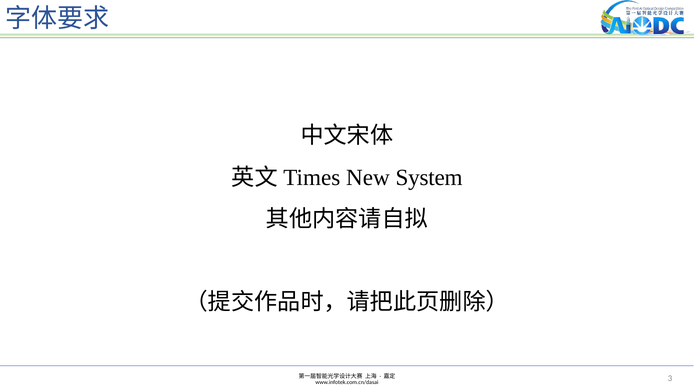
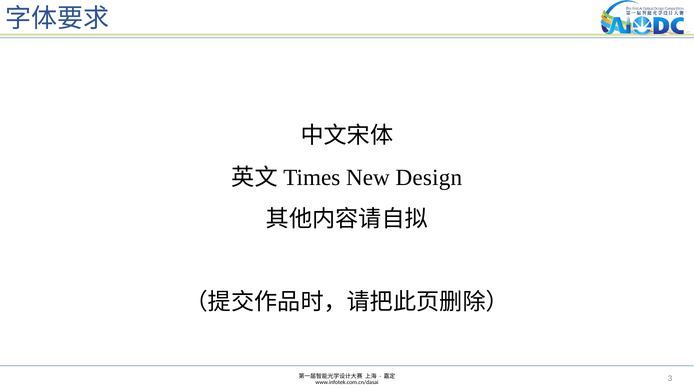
System: System -> Design (429, 178)
